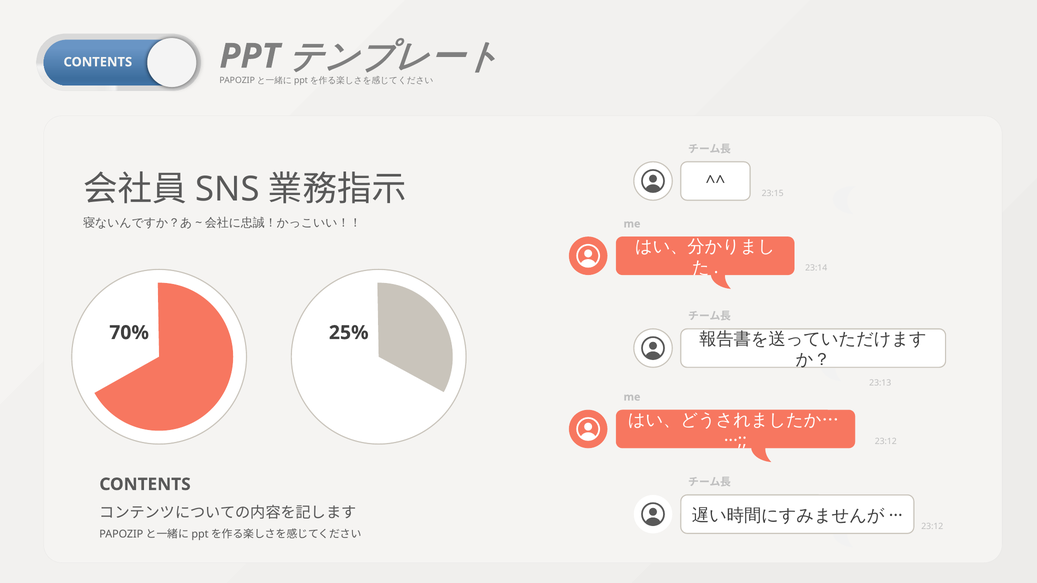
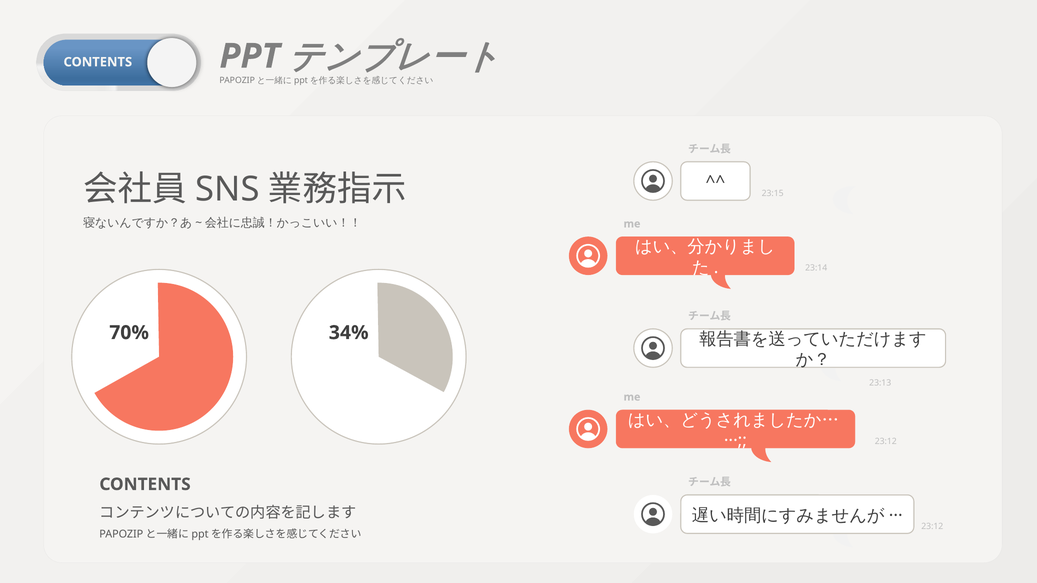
25%: 25% -> 34% (349, 333)
